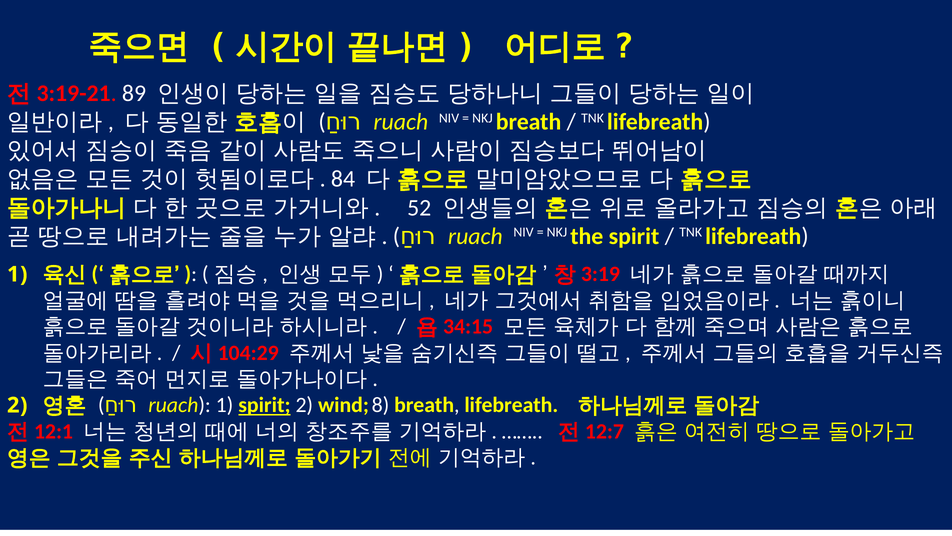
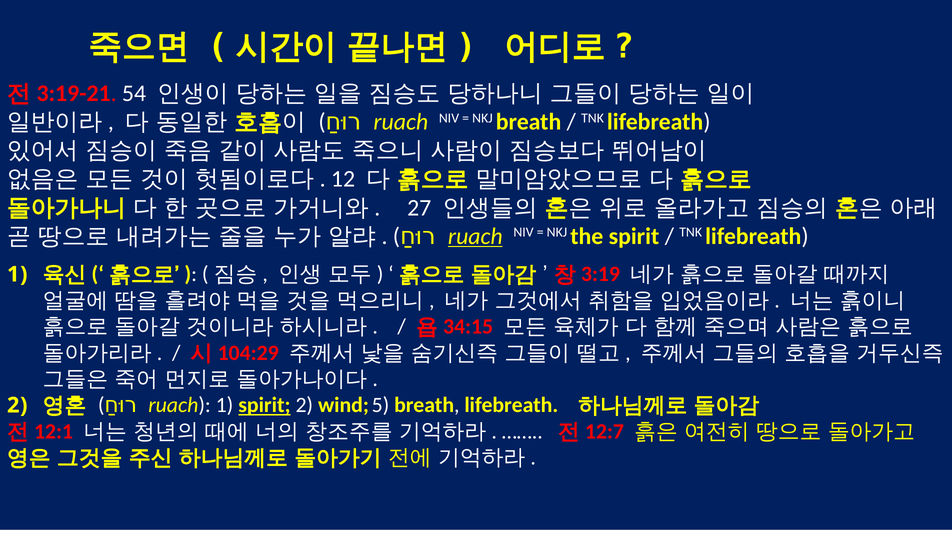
89: 89 -> 54 (134, 93)
84: 84 -> 12 (343, 179)
52: 52 -> 27 (419, 208)
ruach underline: none -> present (475, 236)
8: 8 -> 5 (380, 405)
